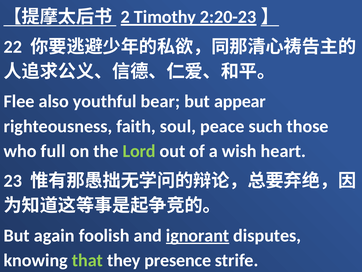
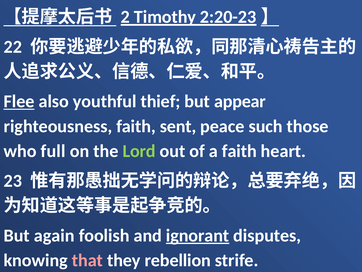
Flee underline: none -> present (19, 101)
bear: bear -> thief (160, 101)
soul: soul -> sent (178, 126)
a wish: wish -> faith (239, 151)
that colour: light green -> pink (87, 260)
presence: presence -> rebellion (178, 260)
